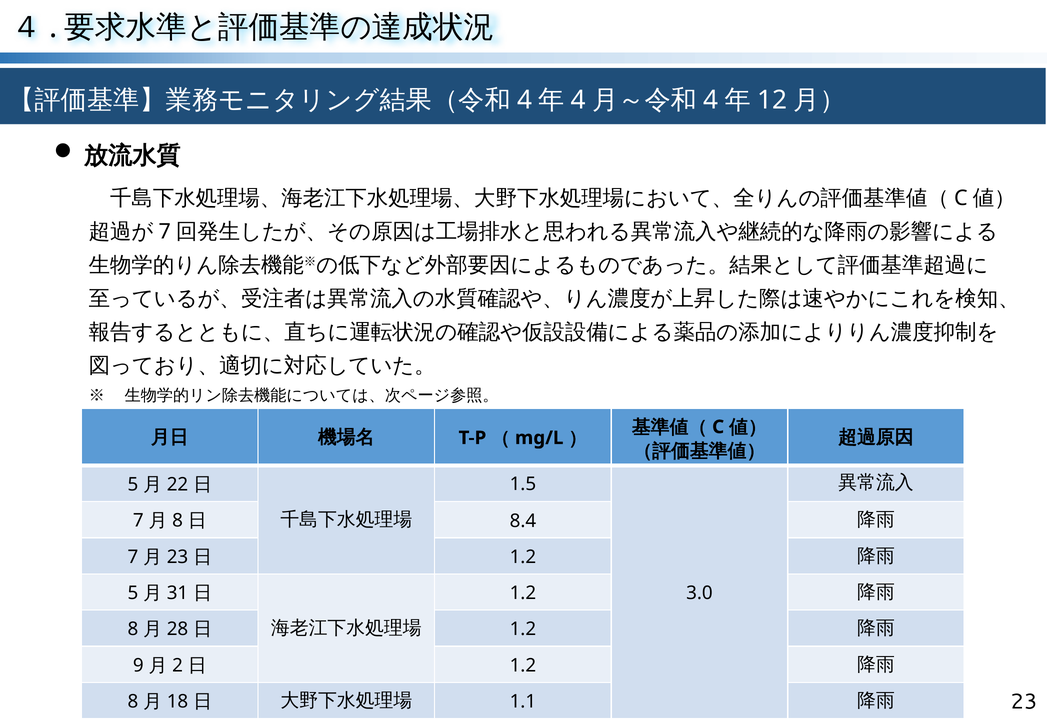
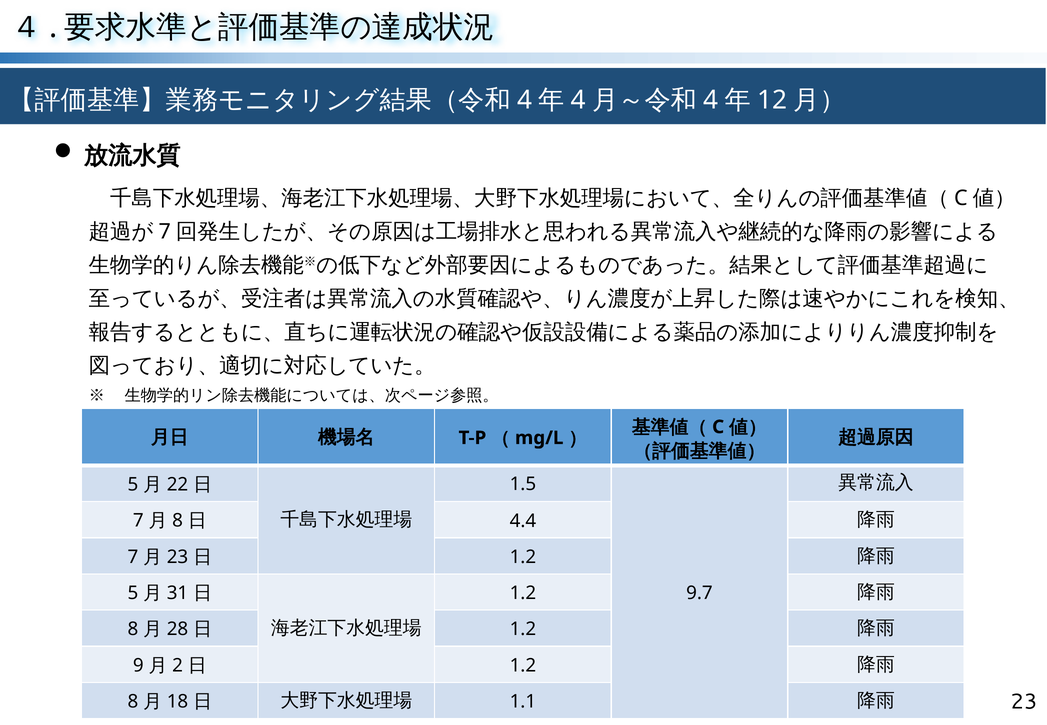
8.4: 8.4 -> 4.4 (523, 521)
3.0: 3.0 -> 9.7 (699, 593)
